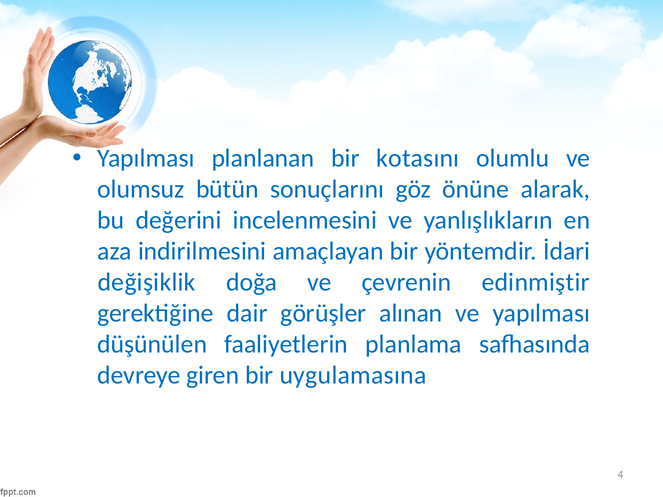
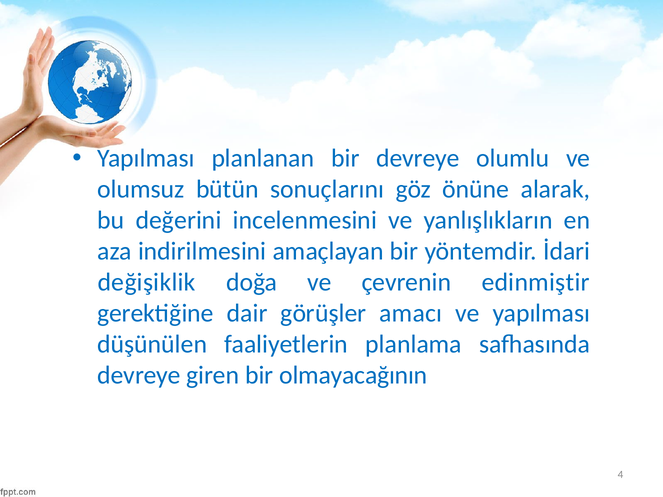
bir kotasını: kotasını -> devreye (418, 158)
alınan: alınan -> amacı (411, 313)
uygulamasına: uygulamasına -> olmayacağının (353, 375)
